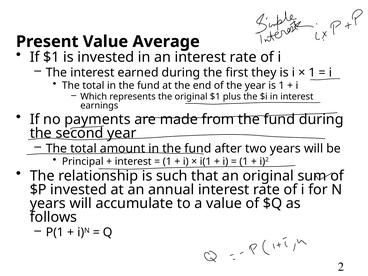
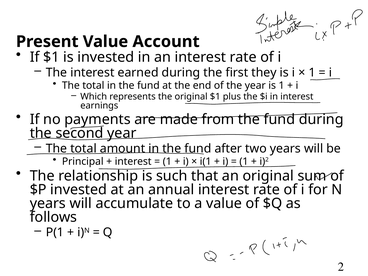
Average: Average -> Account (166, 42)
